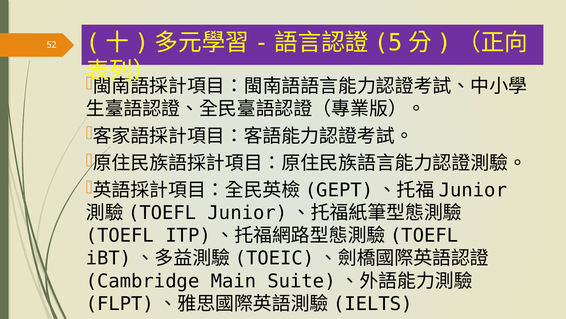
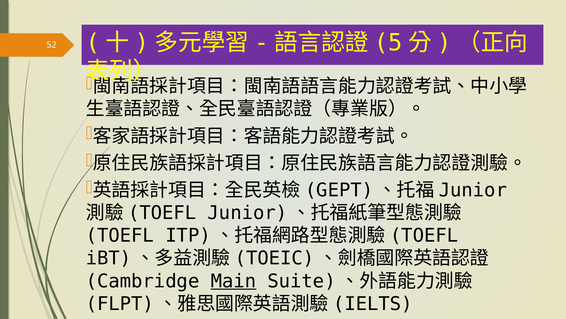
Main underline: none -> present (233, 281)
